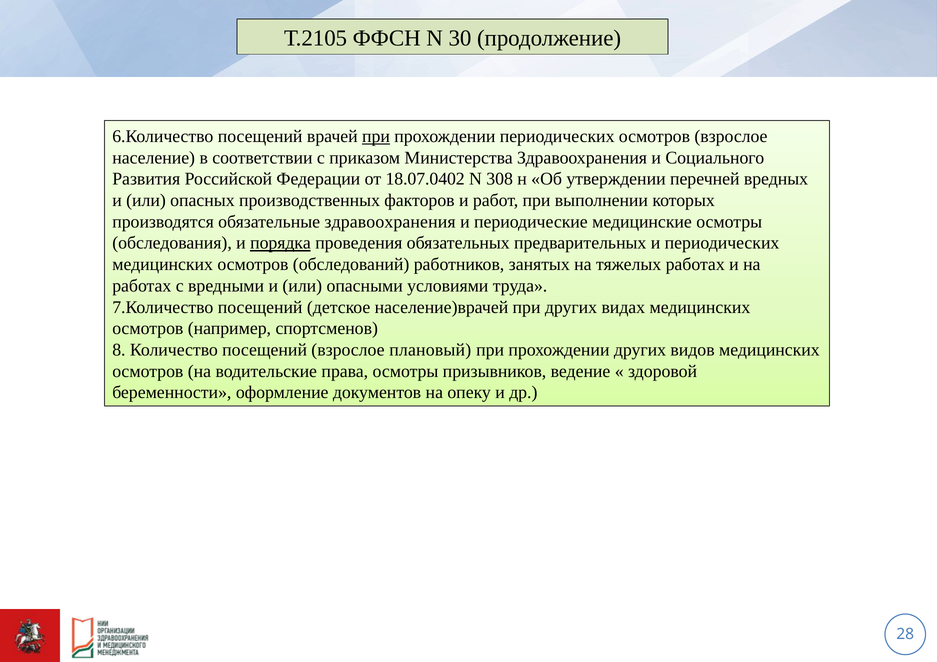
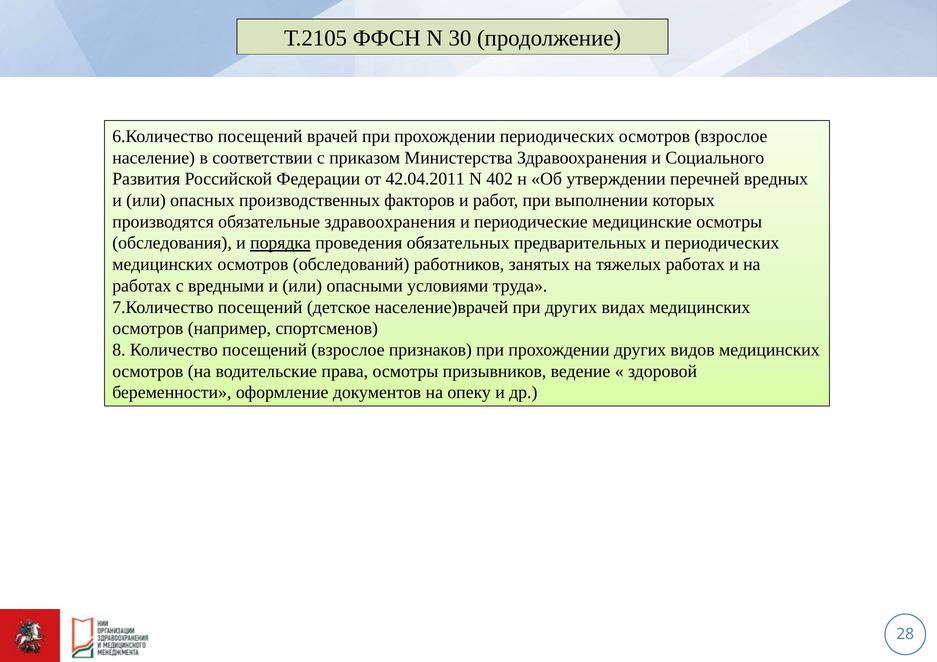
при underline: present -> none (376, 137)
18.07.0402: 18.07.0402 -> 42.04.2011 (425, 179)
308: 308 -> 402 (500, 179)
плановый: плановый -> признаков (430, 350)
